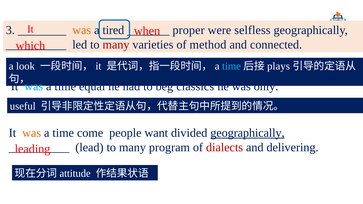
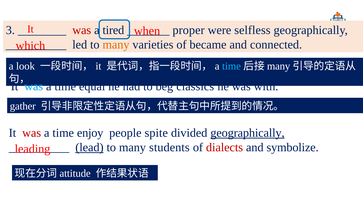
was colour: orange -> red (82, 30)
many colour: red -> orange (116, 45)
method: method -> became (208, 45)
plays: plays -> many (279, 66)
only: only -> with (266, 86)
useful: useful -> gather (23, 106)
was colour: orange -> red (32, 133)
come: come -> enjoy (90, 133)
want: want -> spite (156, 133)
lead underline: none -> present (89, 147)
program: program -> students (169, 147)
delivering: delivering -> symbolize (293, 147)
